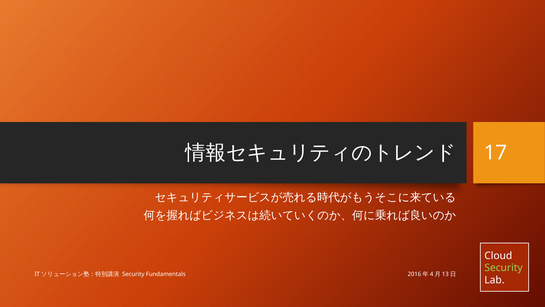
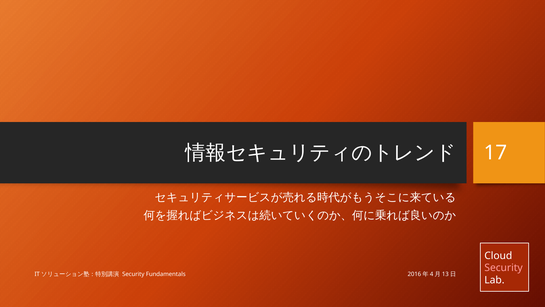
Security colour: light green -> pink (504, 268)
